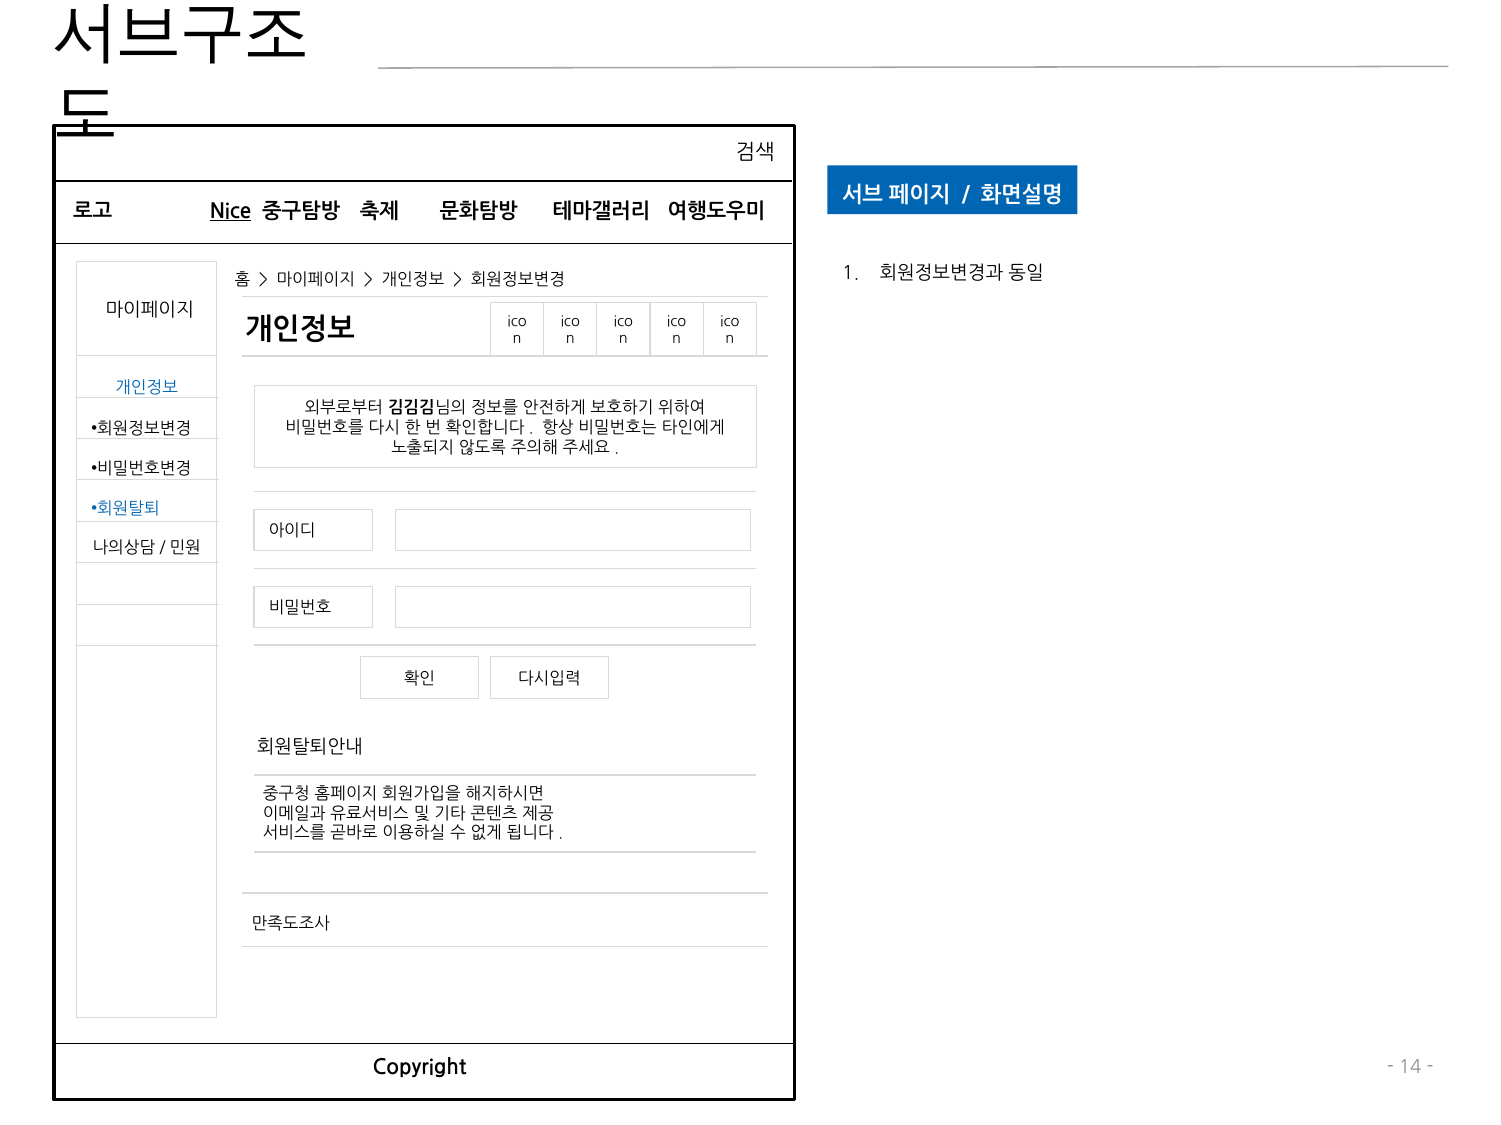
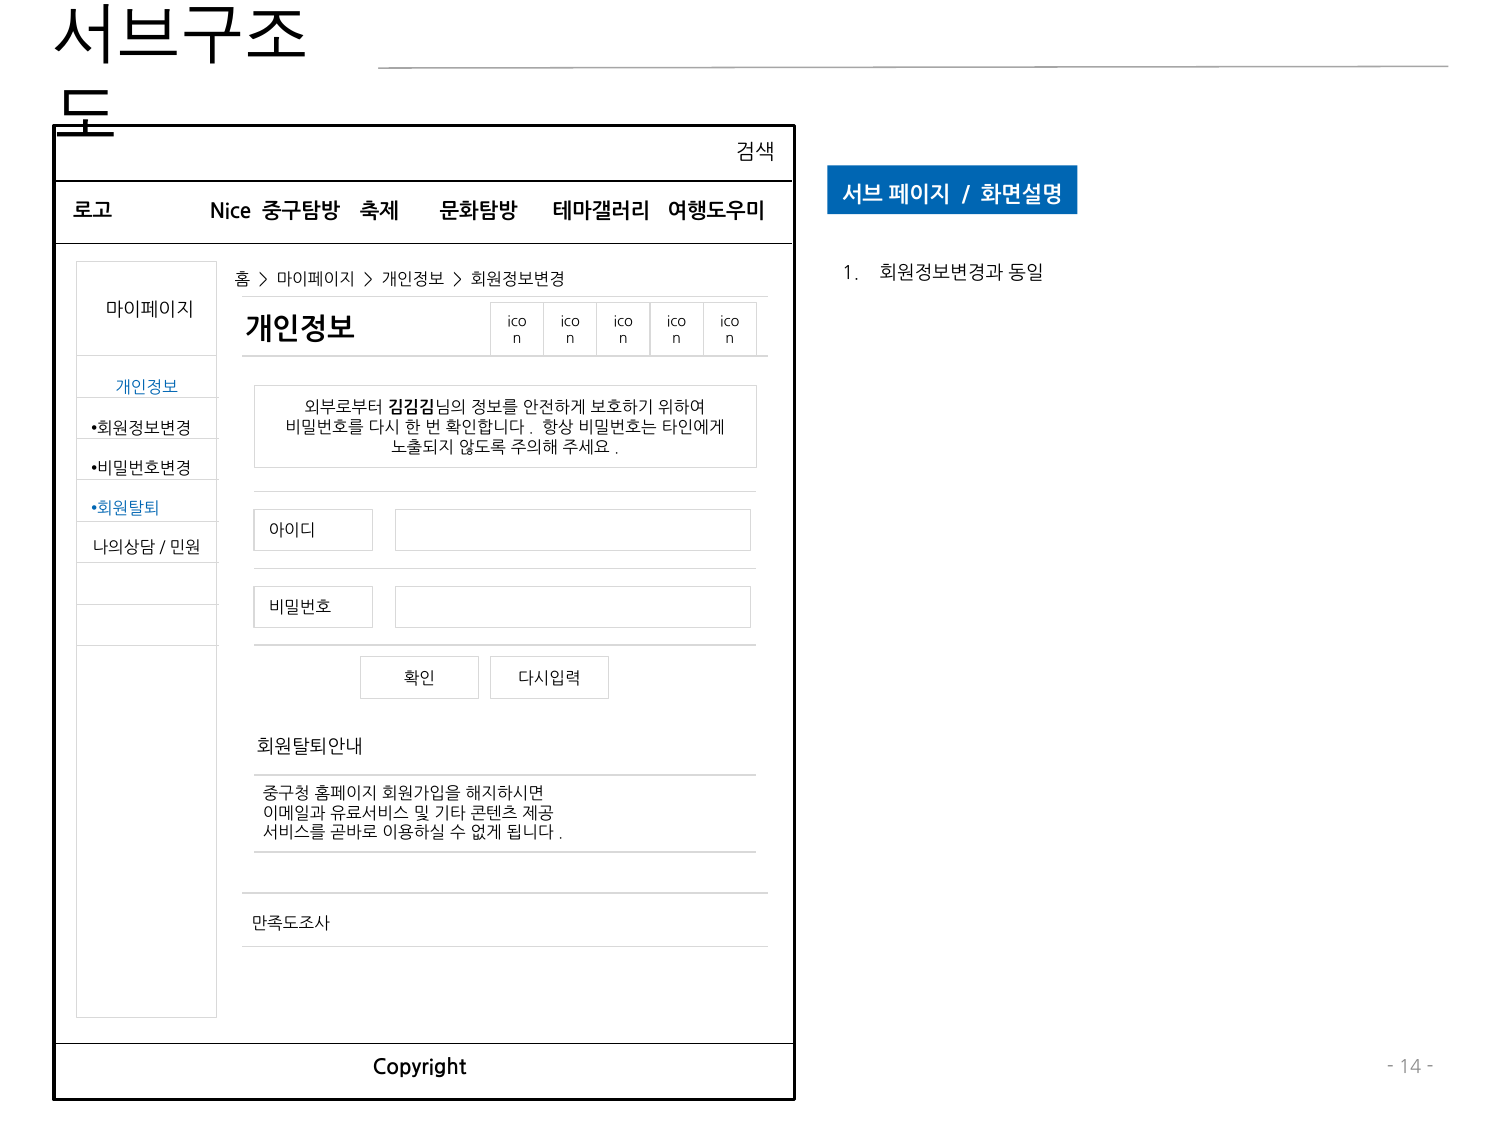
Nice underline: present -> none (231, 212)
